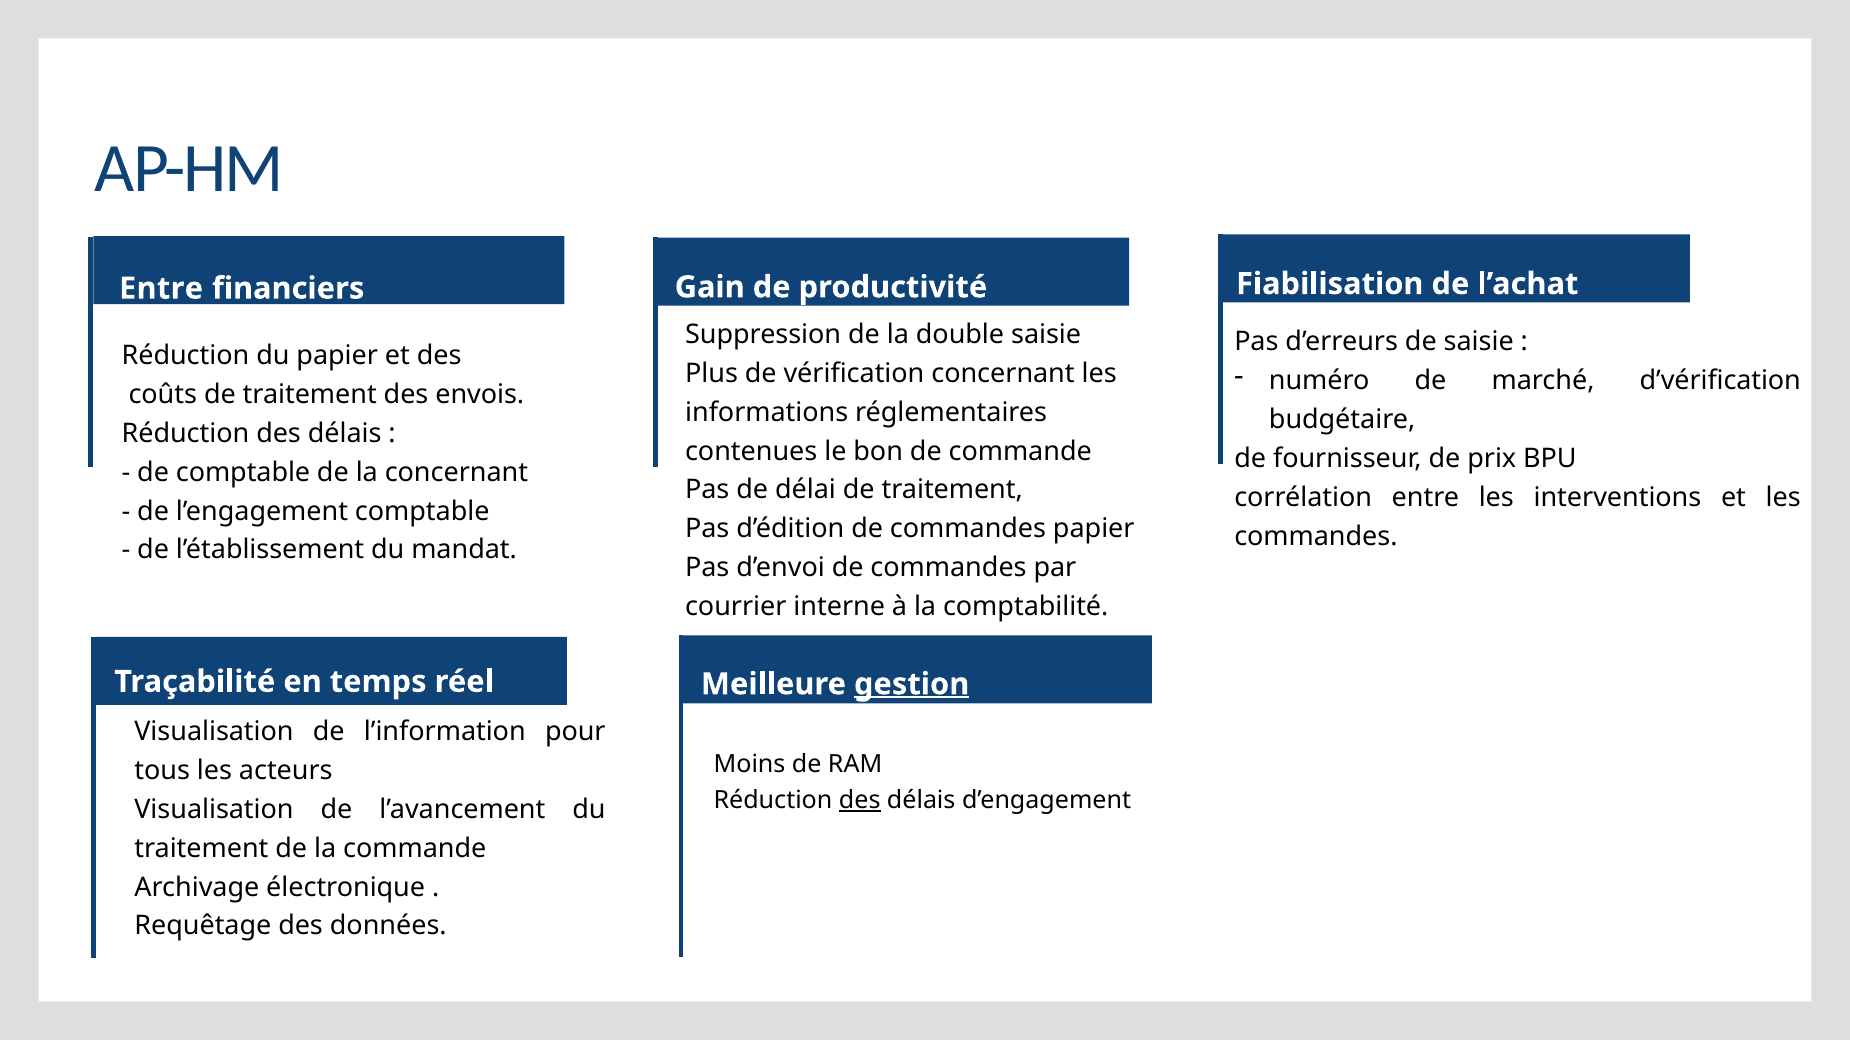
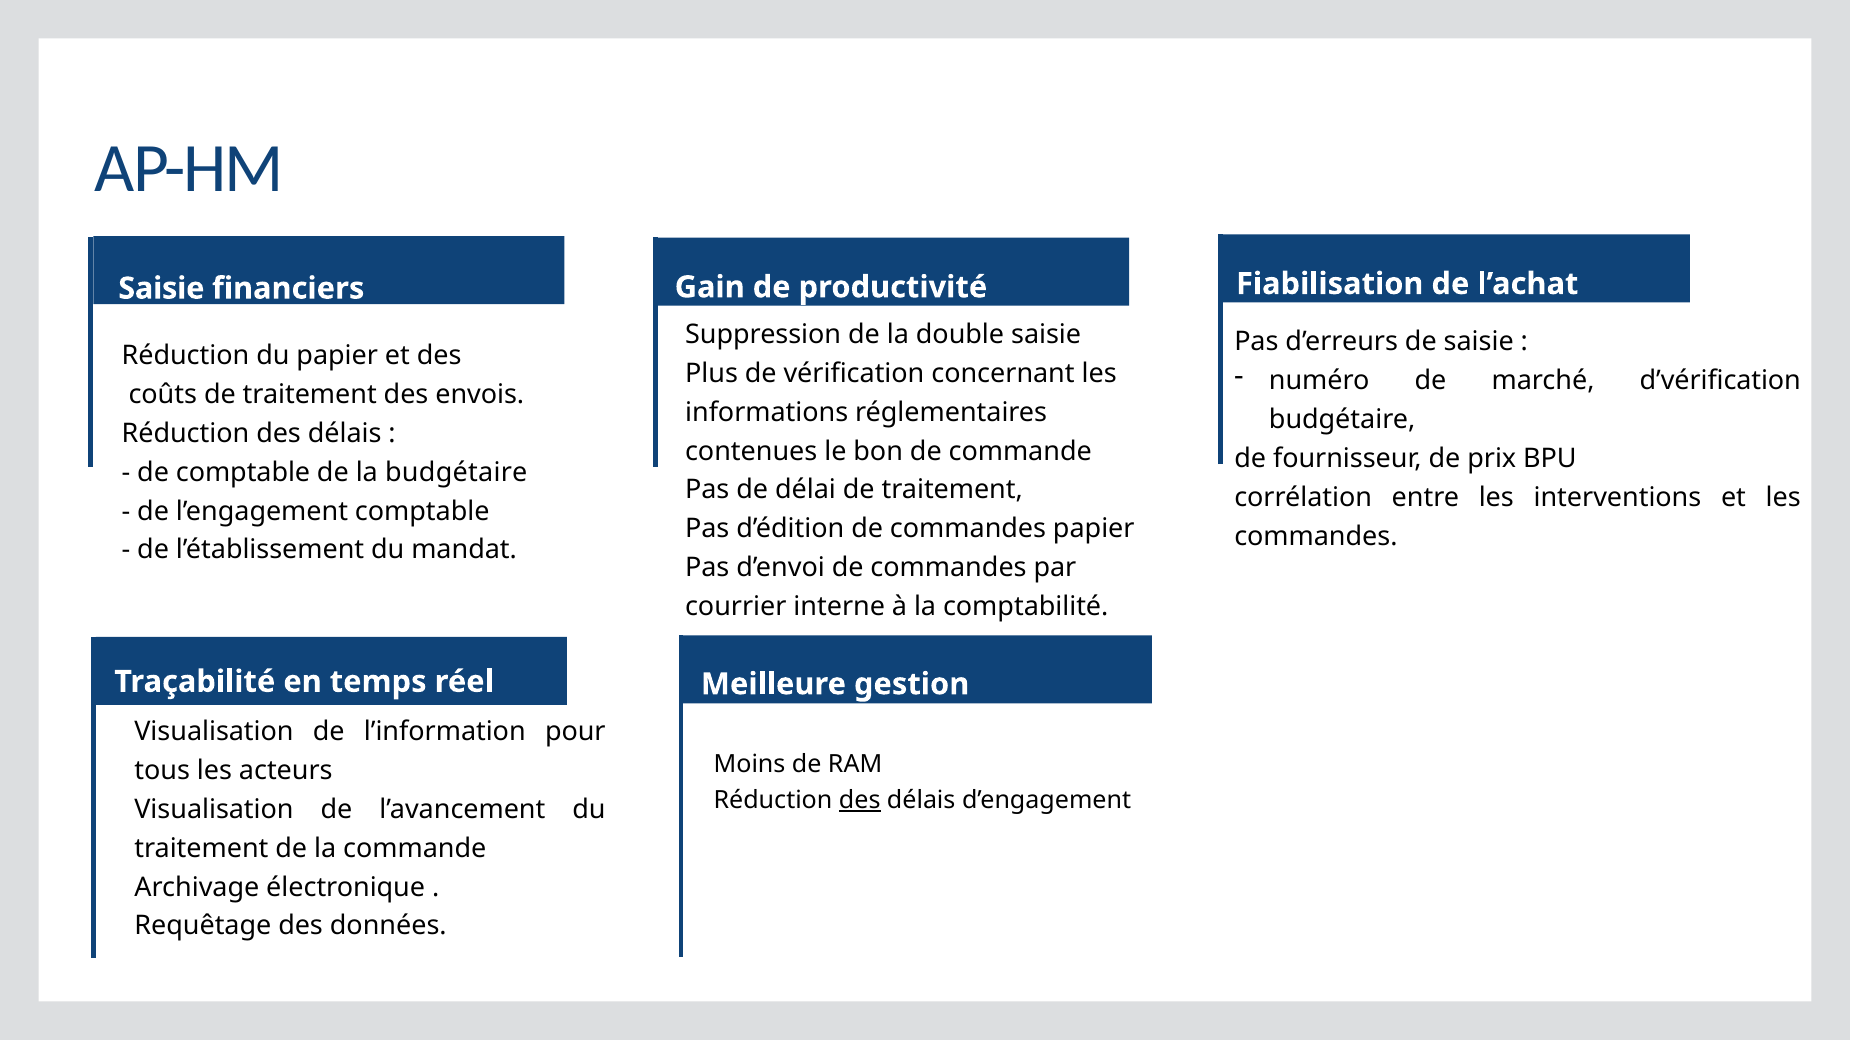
Entre: Entre -> Saisie (161, 289)
la concernant: concernant -> budgétaire (456, 473)
gestion underline: present -> none (912, 685)
